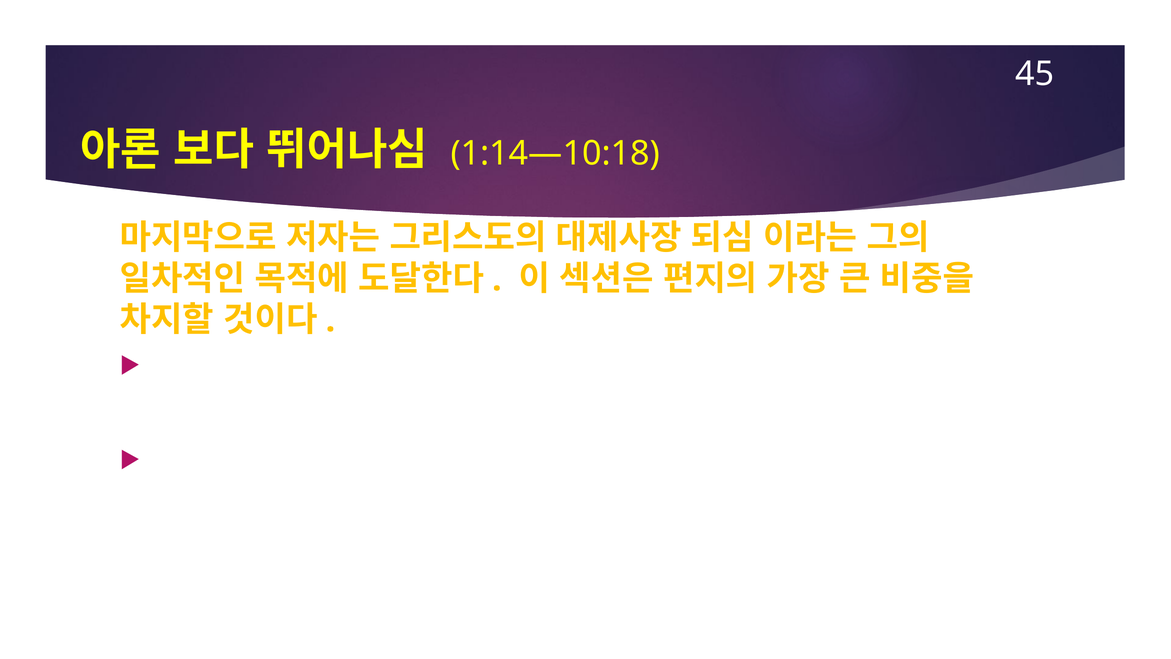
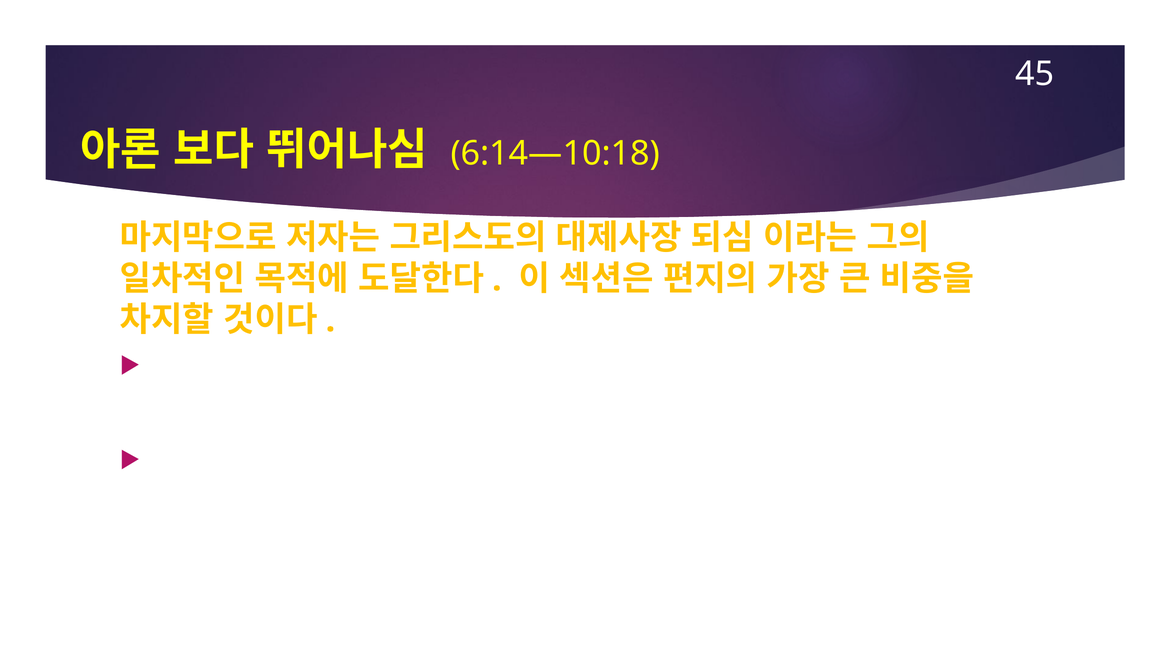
1:14—10:18: 1:14—10:18 -> 6:14—10:18 (555, 154)
